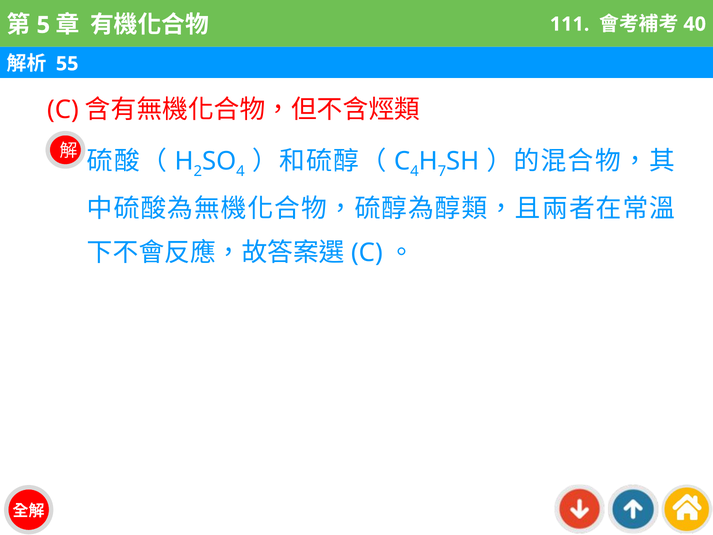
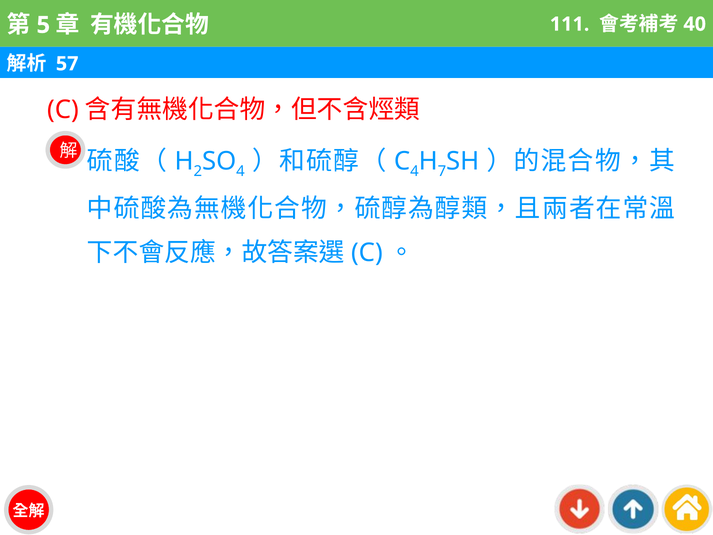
55: 55 -> 57 (67, 64)
